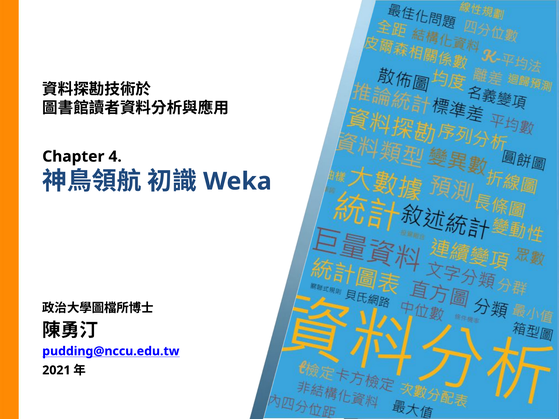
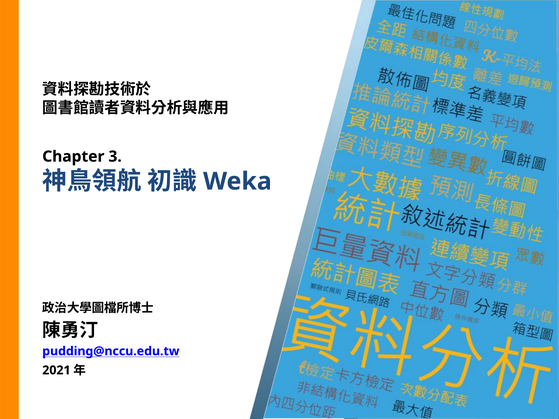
4: 4 -> 3 (115, 157)
